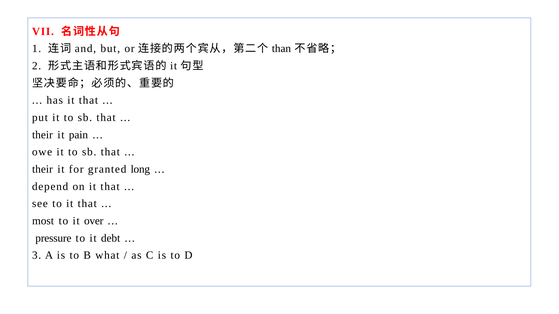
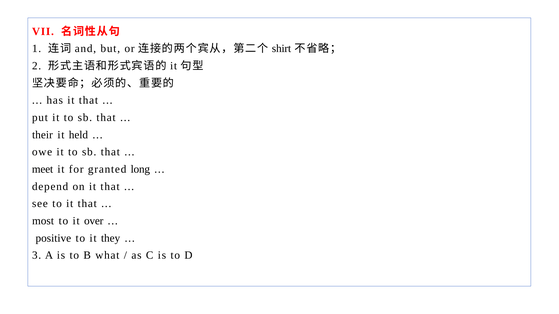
than: than -> shirt (282, 49)
pain: pain -> held (78, 135)
their: their -> meet (43, 169)
pressure: pressure -> positive (53, 238)
debt: debt -> they (111, 238)
